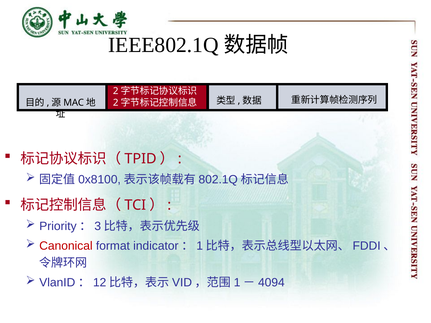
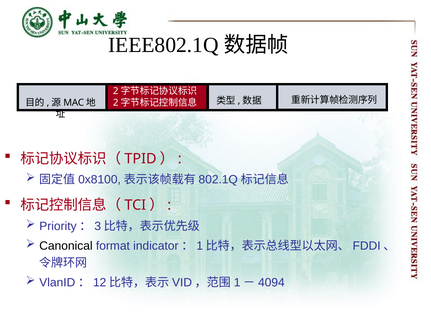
Canonical colour: red -> black (66, 246)
